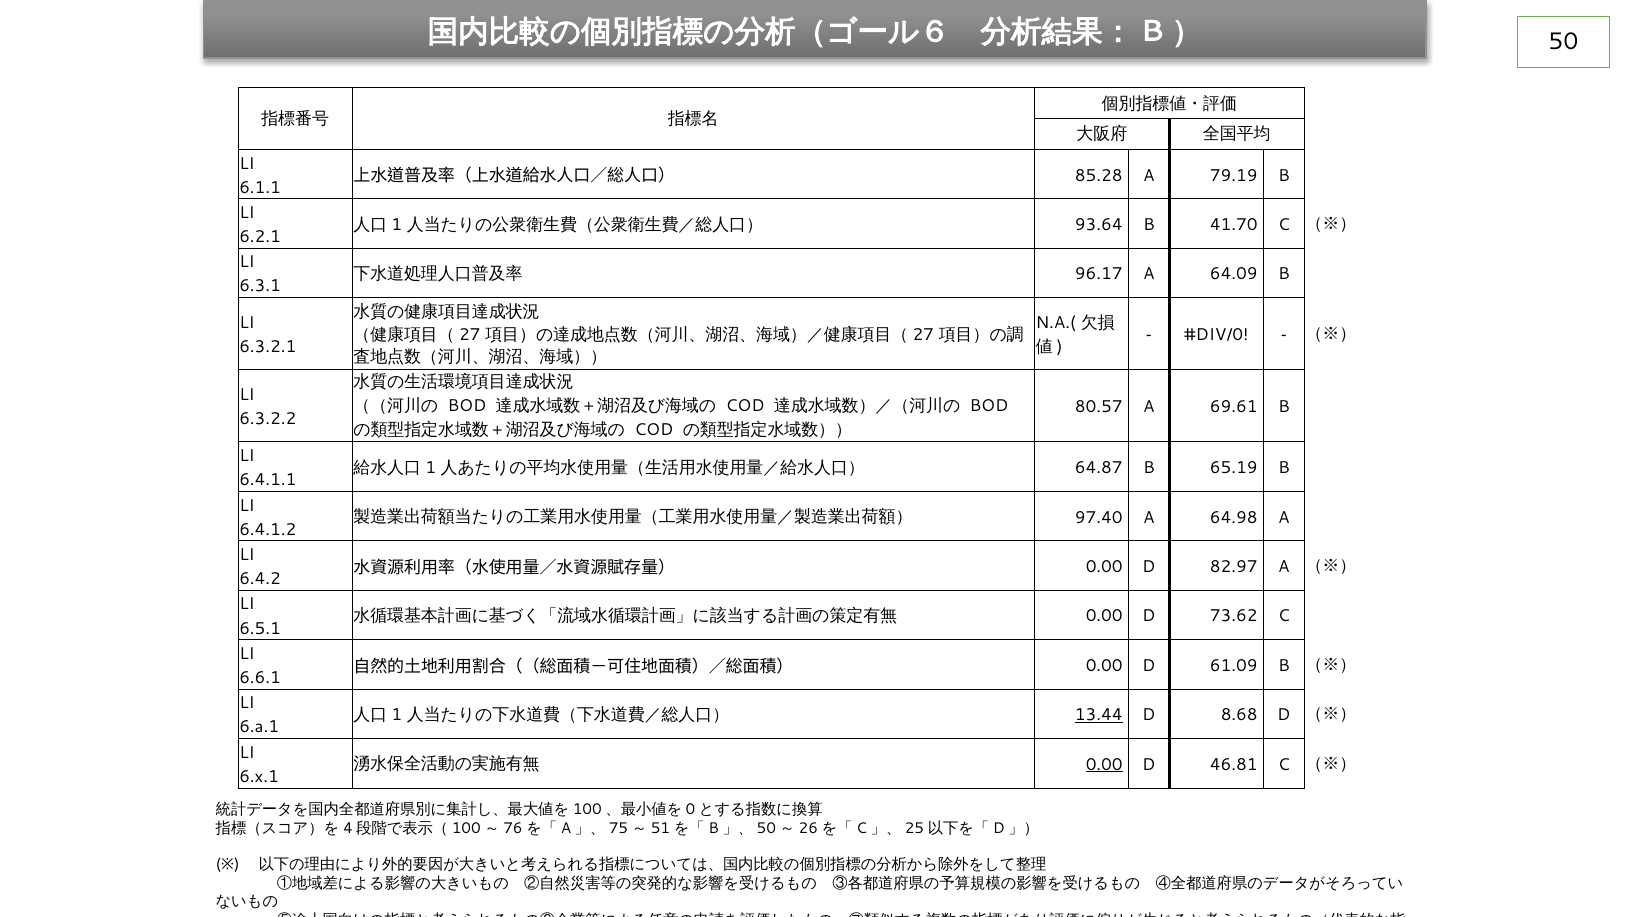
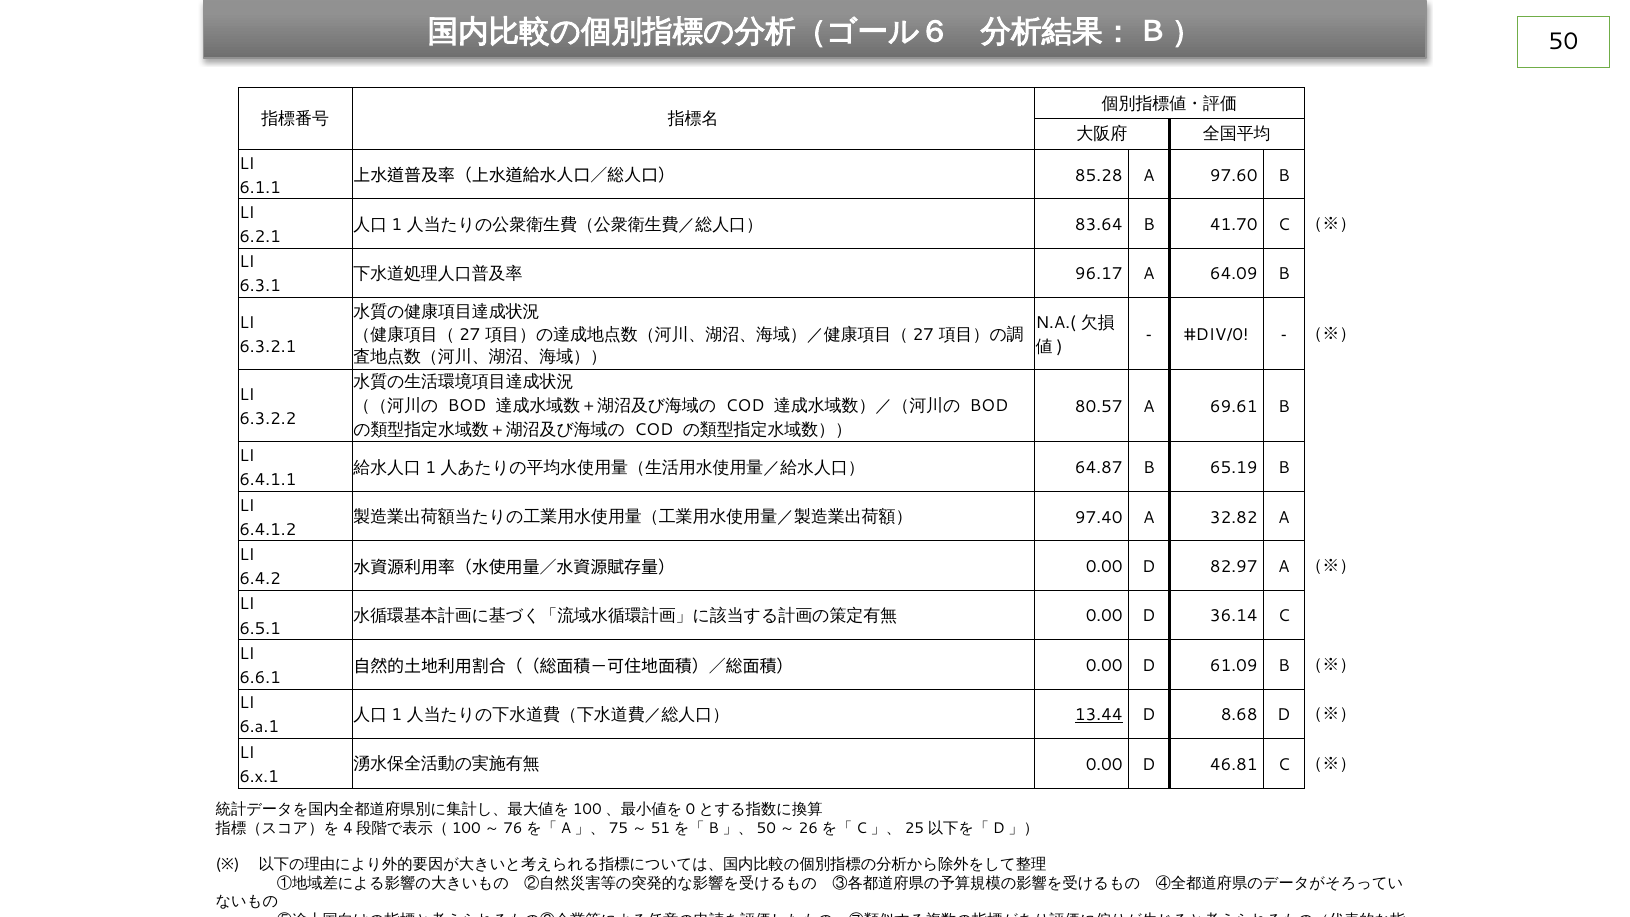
79.19: 79.19 -> 97.60 (1234, 175)
93.64: 93.64 -> 83.64 (1099, 225)
64.98: 64.98 -> 32.82 (1234, 517)
73.62: 73.62 -> 36.14 (1234, 616)
0.00 underline: present -> none (1104, 765)
